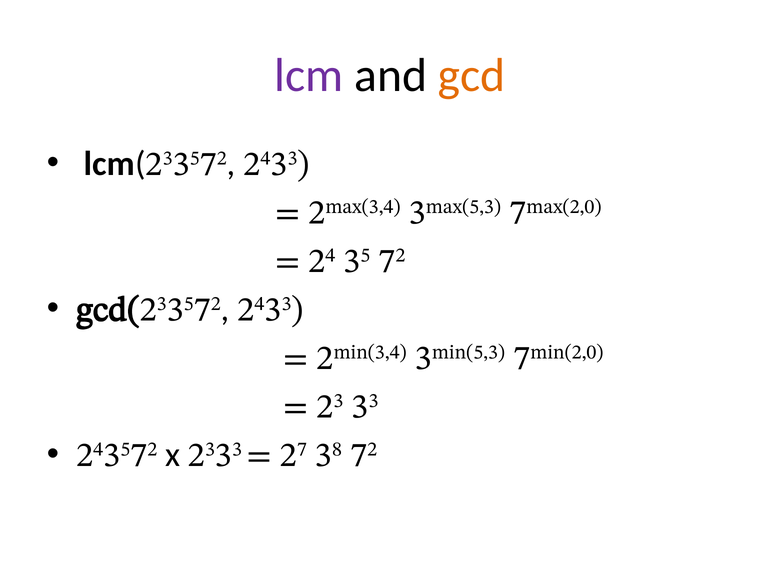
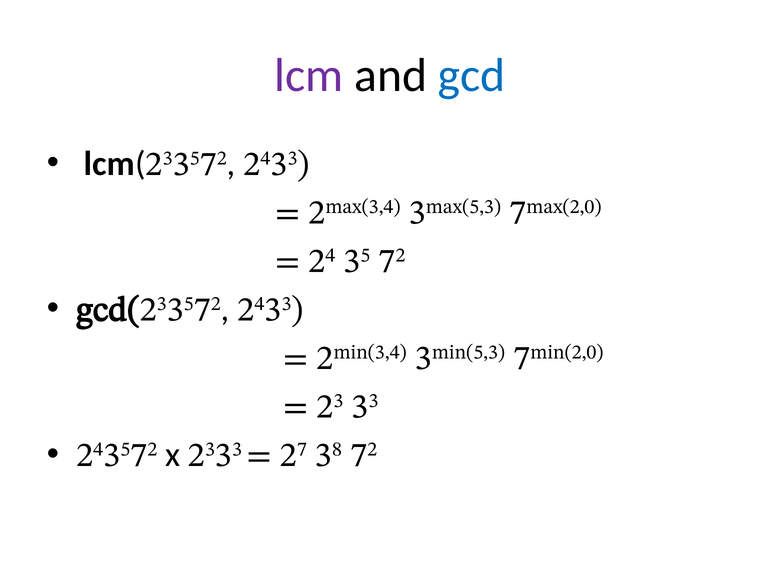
gcd colour: orange -> blue (471, 76)
